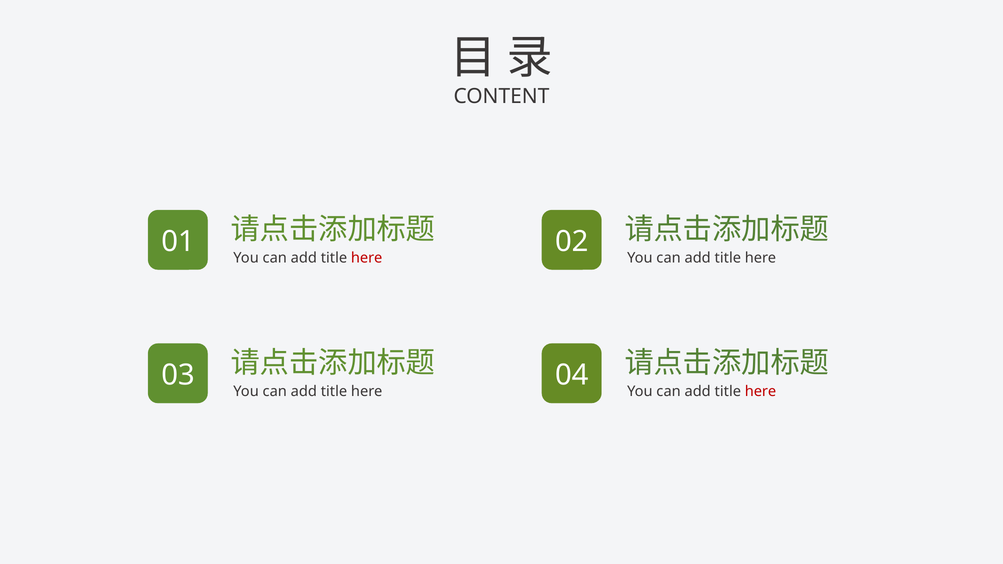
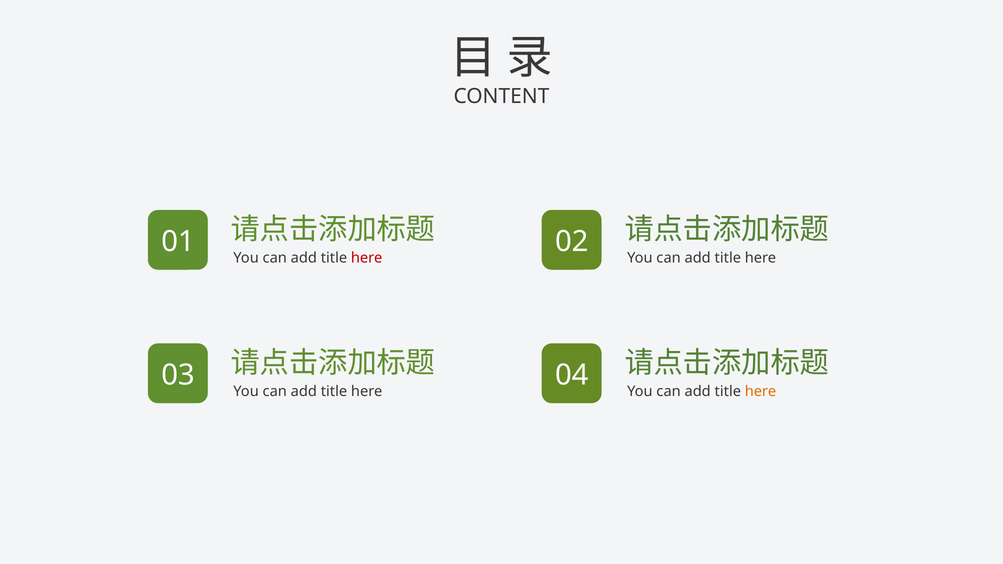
here colour: red -> orange (760, 391)
